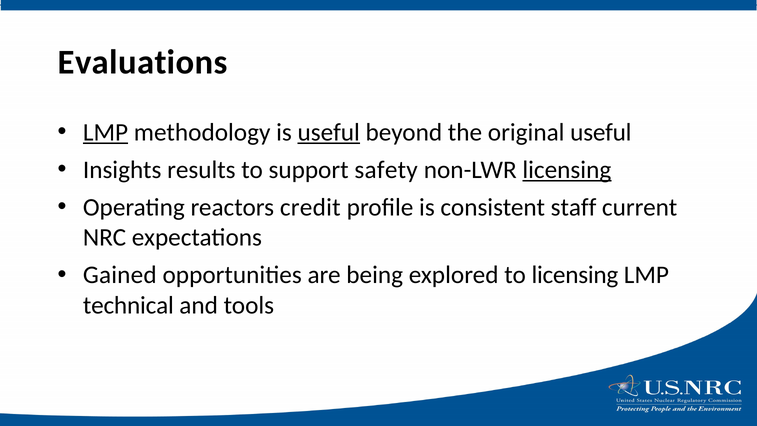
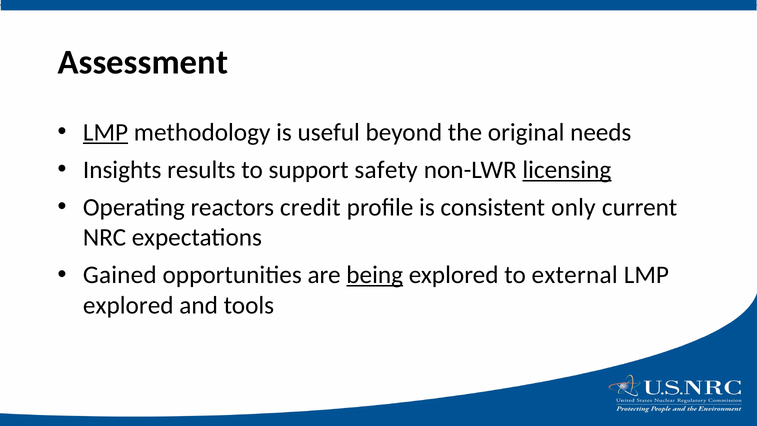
Evaluations: Evaluations -> Assessment (143, 62)
useful underline: present -> none (329, 132)
original useful: useful -> needs (601, 132)
staff: staff -> only (573, 207)
being underline: none -> present (375, 275)
to licensing: licensing -> external (575, 275)
technical: technical -> explored (128, 305)
